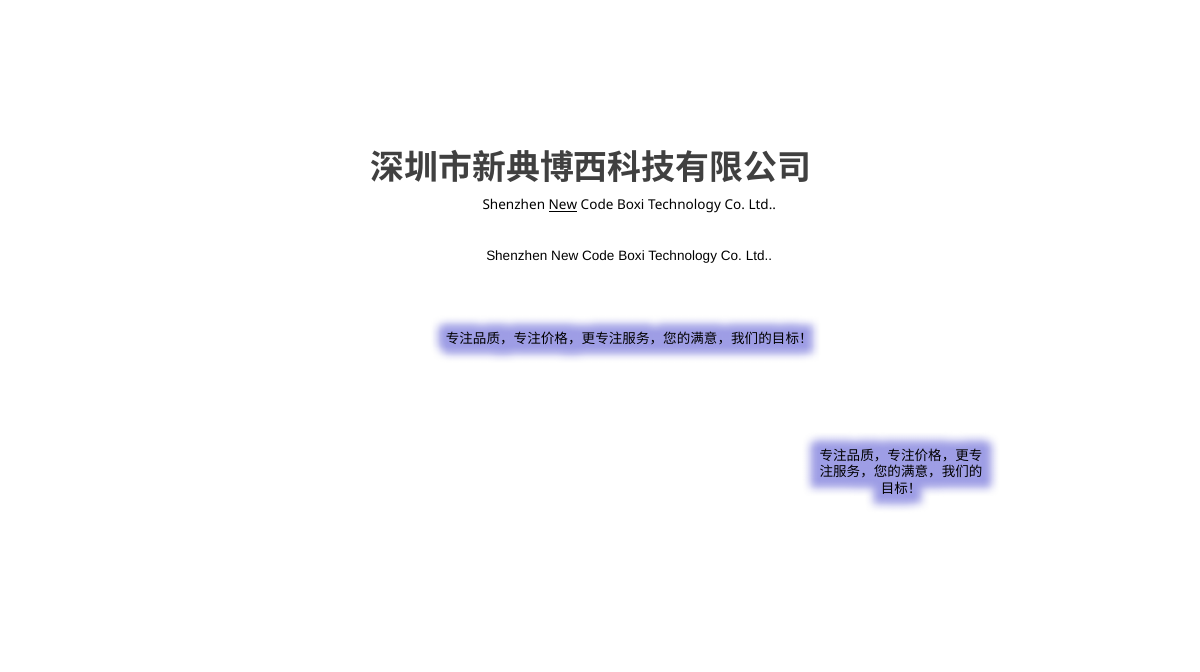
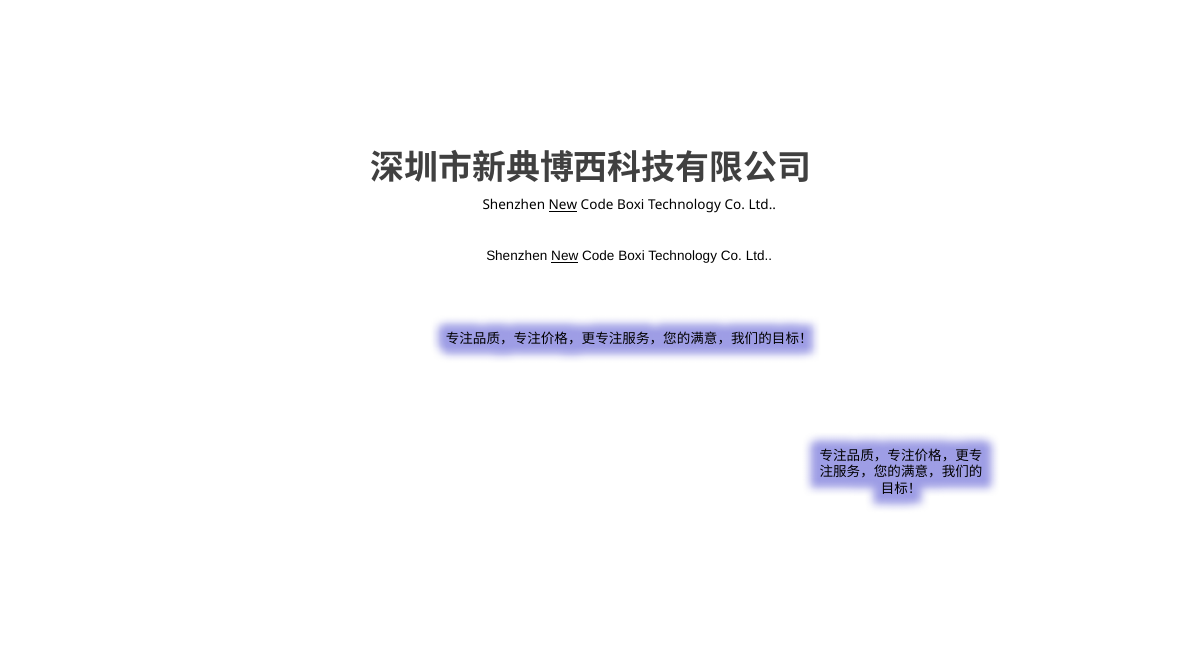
New underline: none -> present (565, 256)
